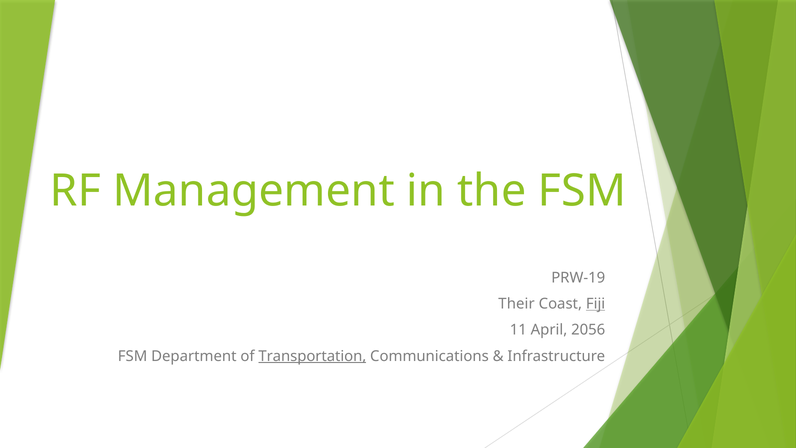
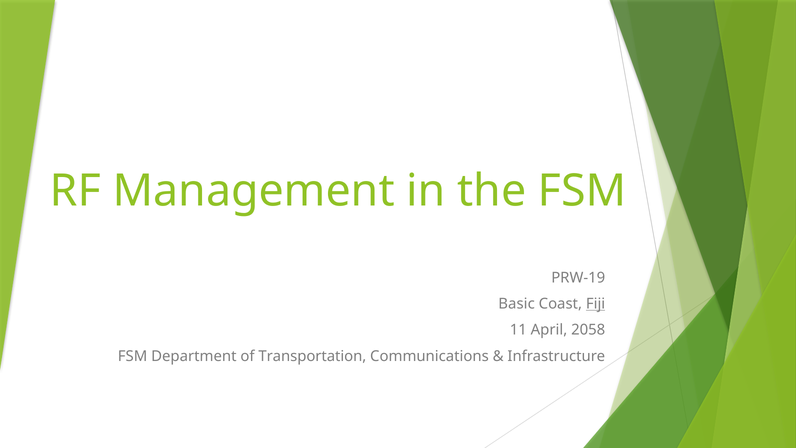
Their: Their -> Basic (517, 304)
2056: 2056 -> 2058 (588, 330)
Transportation underline: present -> none (312, 356)
